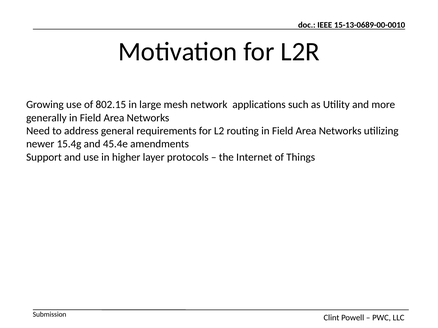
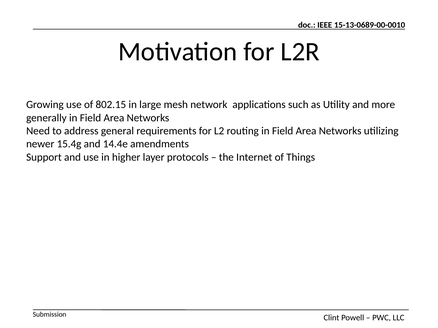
45.4e: 45.4e -> 14.4e (115, 144)
